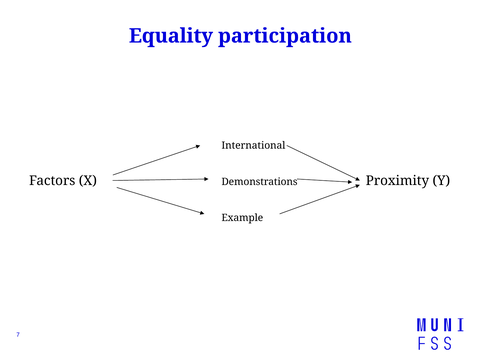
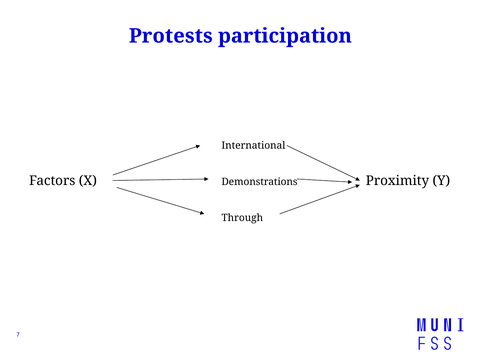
Equality: Equality -> Protests (171, 36)
Example: Example -> Through (242, 218)
